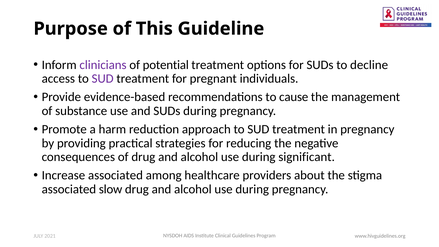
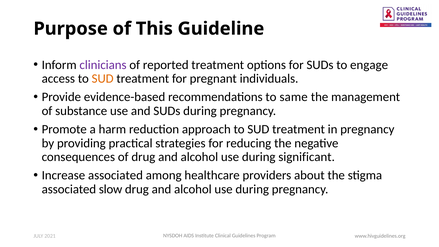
potential: potential -> reported (166, 65)
decline: decline -> engage (369, 65)
SUD colour: purple -> orange (103, 79)
cause: cause -> same (294, 97)
